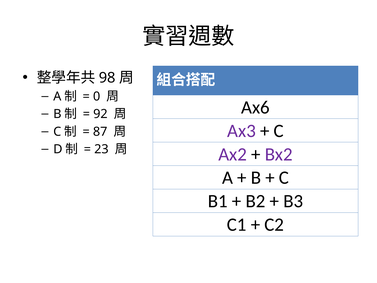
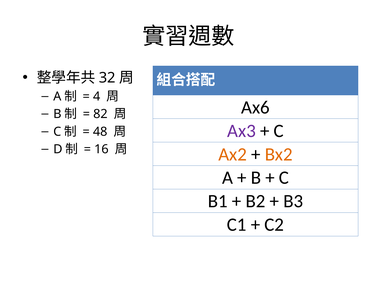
98: 98 -> 32 (107, 78)
0: 0 -> 4 (97, 96)
92: 92 -> 82 (100, 114)
87: 87 -> 48 (100, 132)
23: 23 -> 16 (101, 149)
Ax2 colour: purple -> orange (233, 154)
Bx2 colour: purple -> orange (279, 154)
